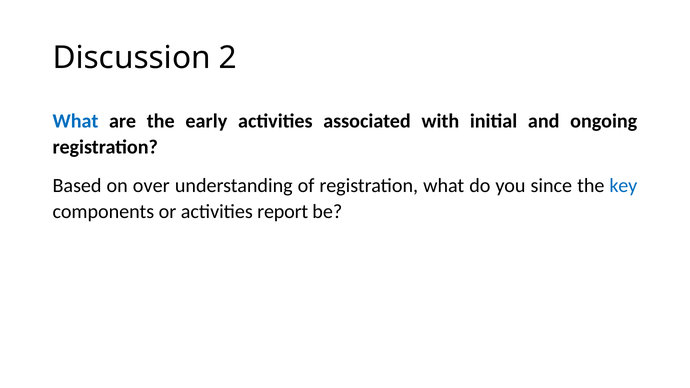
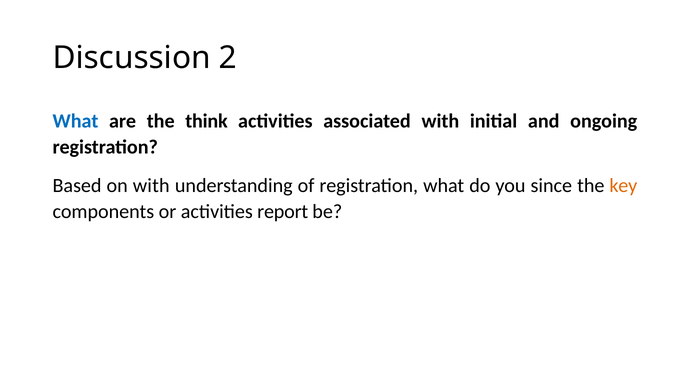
early: early -> think (207, 121)
on over: over -> with (151, 186)
key colour: blue -> orange (623, 186)
